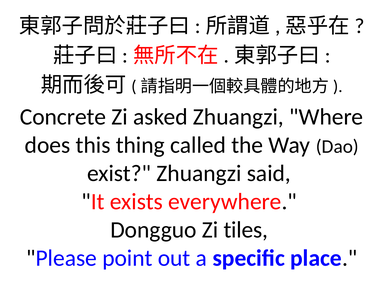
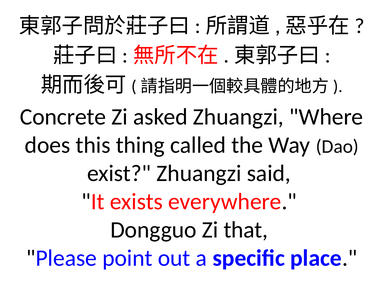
tiles: tiles -> that (246, 230)
